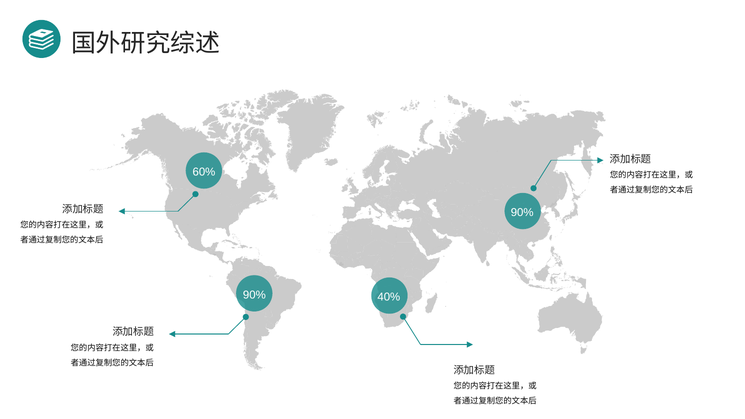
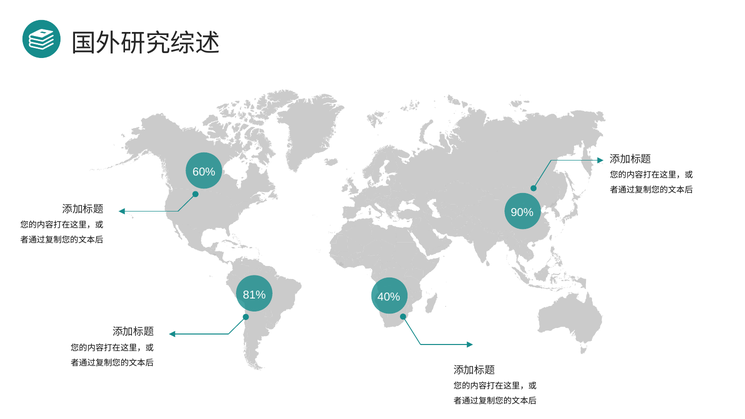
90%: 90% -> 81% (254, 295)
